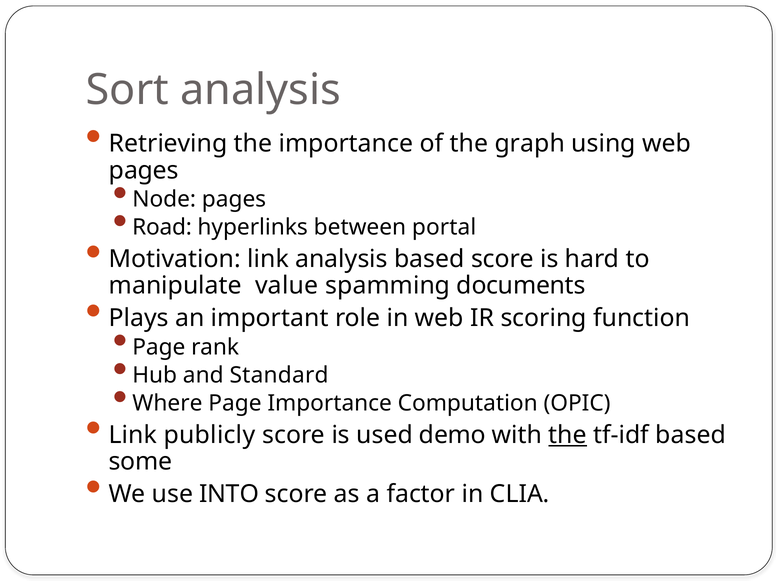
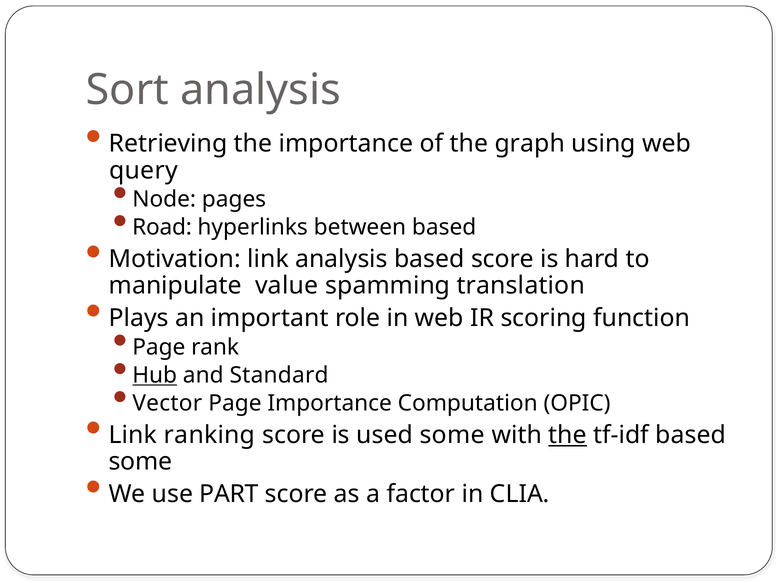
pages: pages -> query (144, 171)
between portal: portal -> based (444, 228)
documents: documents -> translation (521, 286)
Hub underline: none -> present (155, 376)
Where: Where -> Vector (167, 404)
publicly: publicly -> ranking (210, 435)
used demo: demo -> some (452, 435)
INTO: INTO -> PART (229, 495)
